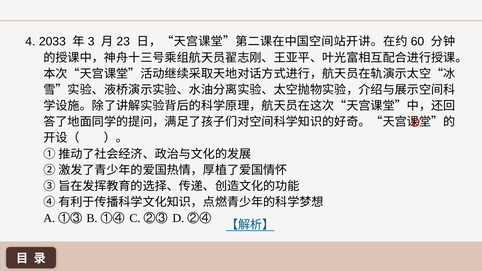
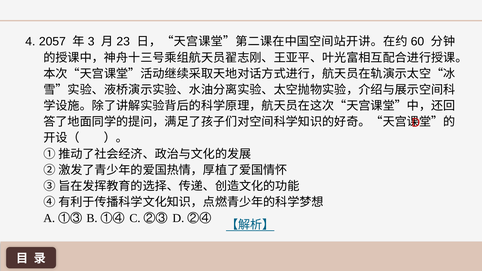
2033: 2033 -> 2057 (52, 42)
